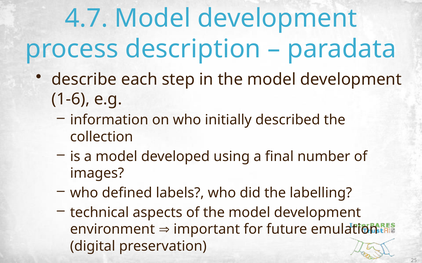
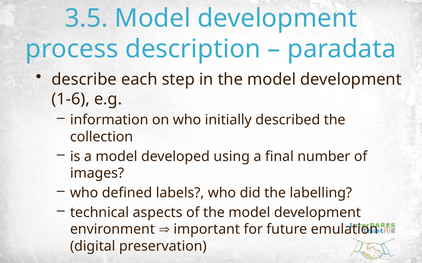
4.7: 4.7 -> 3.5 (86, 18)
